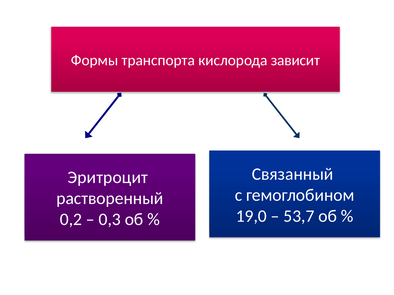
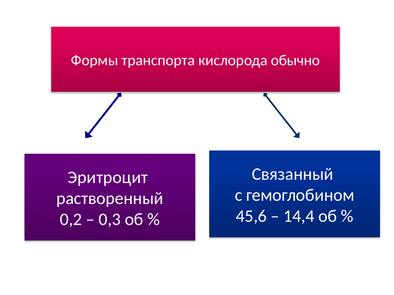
зависит: зависит -> обычно (295, 60)
19,0: 19,0 -> 45,6 (251, 216)
53,7: 53,7 -> 14,4 (299, 216)
